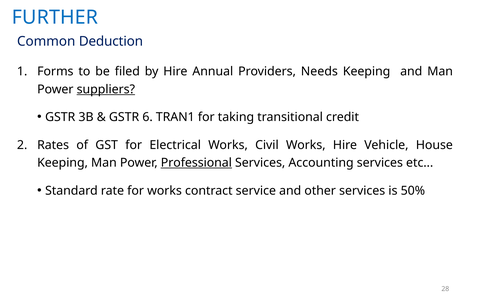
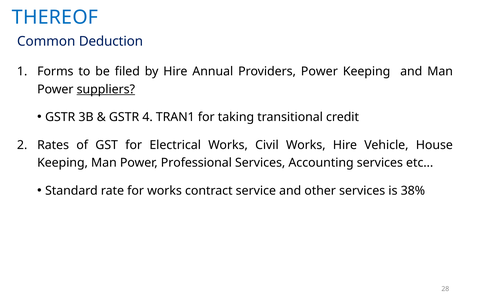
FURTHER: FURTHER -> THEREOF (55, 17)
Providers Needs: Needs -> Power (319, 71)
6: 6 -> 4 (148, 117)
Professional underline: present -> none (196, 163)
50%: 50% -> 38% (413, 191)
